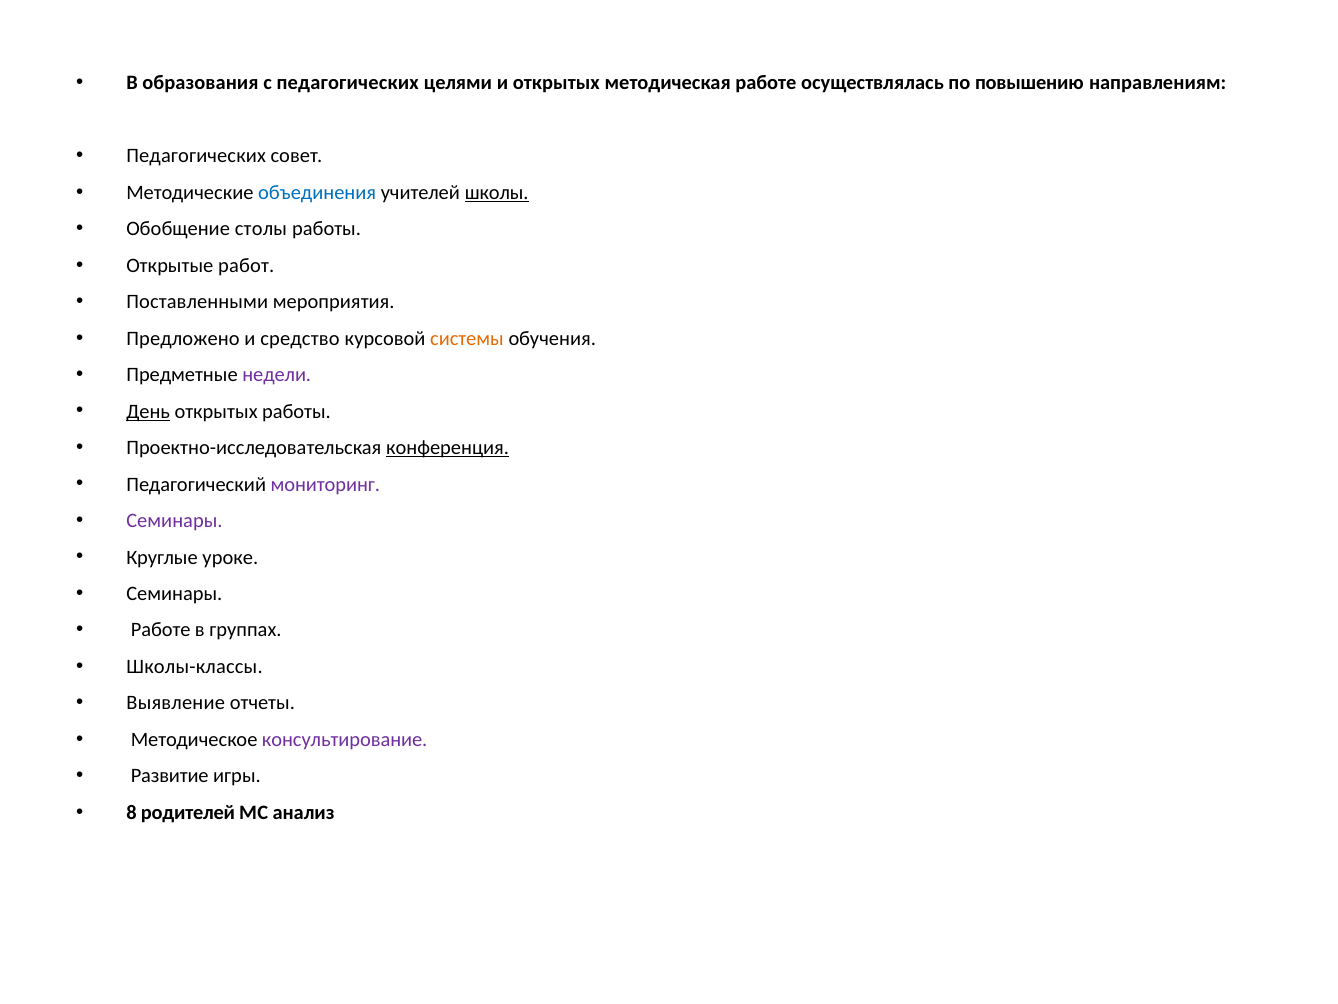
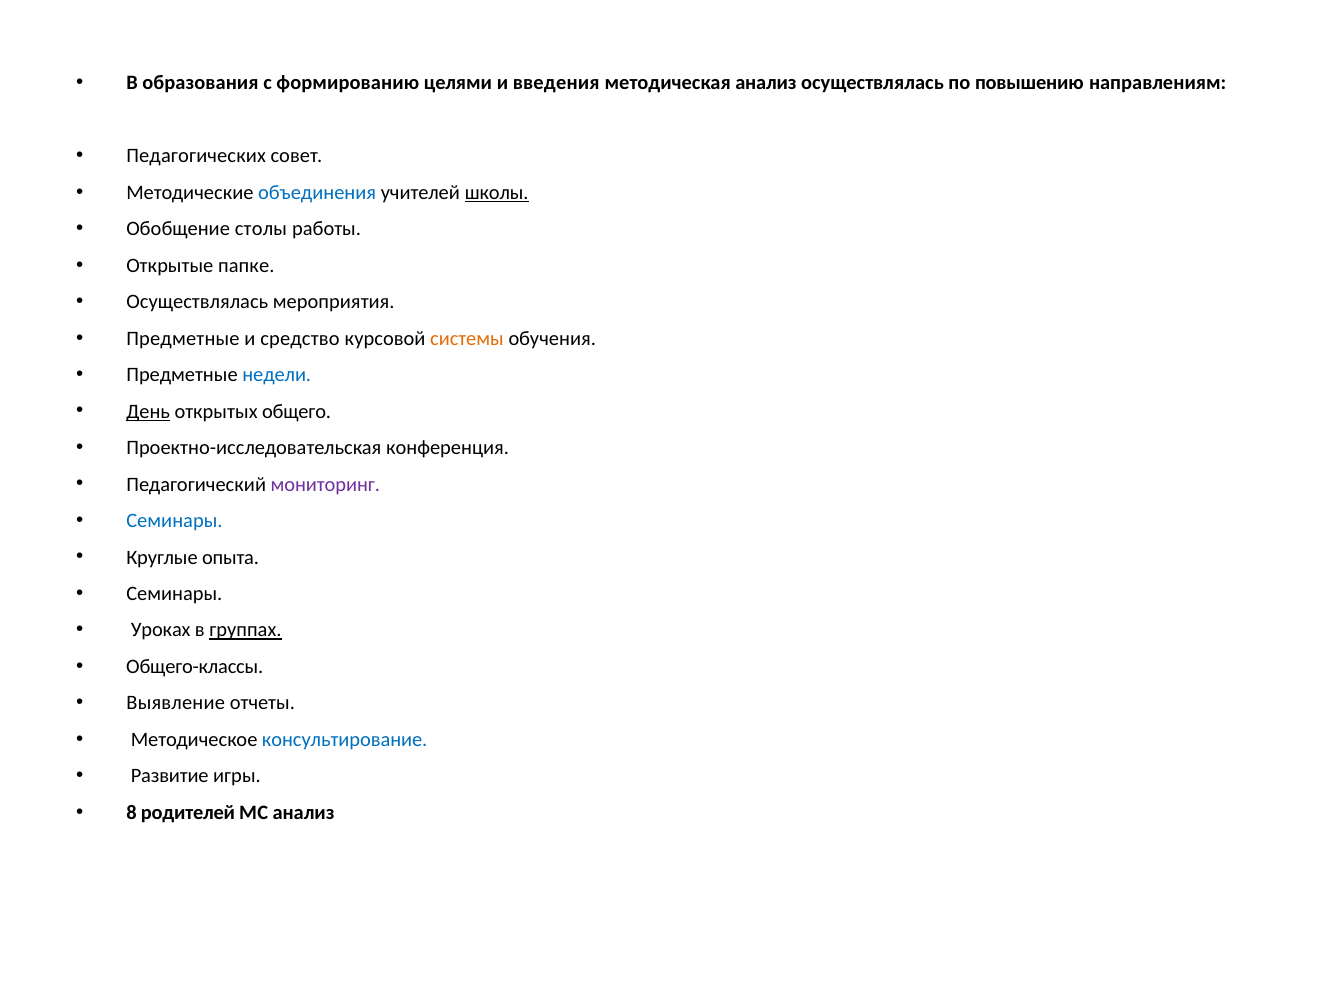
с педагогических: педагогических -> формированию (348, 83)
и открытых: открытых -> введения (556, 83)
методическая работе: работе -> анализ (766, 83)
работ: работ -> папке (246, 265)
Поставленными: Поставленными -> Осуществлялась (197, 302)
Предложено: Предложено -> Предметные (183, 338)
недели colour: purple -> blue (277, 375)
открытых работы: работы -> общего (297, 411)
конференция underline: present -> none (448, 448)
Семинары colour: purple -> blue (174, 521)
уроке: уроке -> опыта (231, 557)
Работе: Работе -> Уроках (161, 630)
группах underline: none -> present (245, 630)
Школы-классы: Школы-классы -> Общего-классы (195, 666)
консультирование colour: purple -> blue (345, 739)
